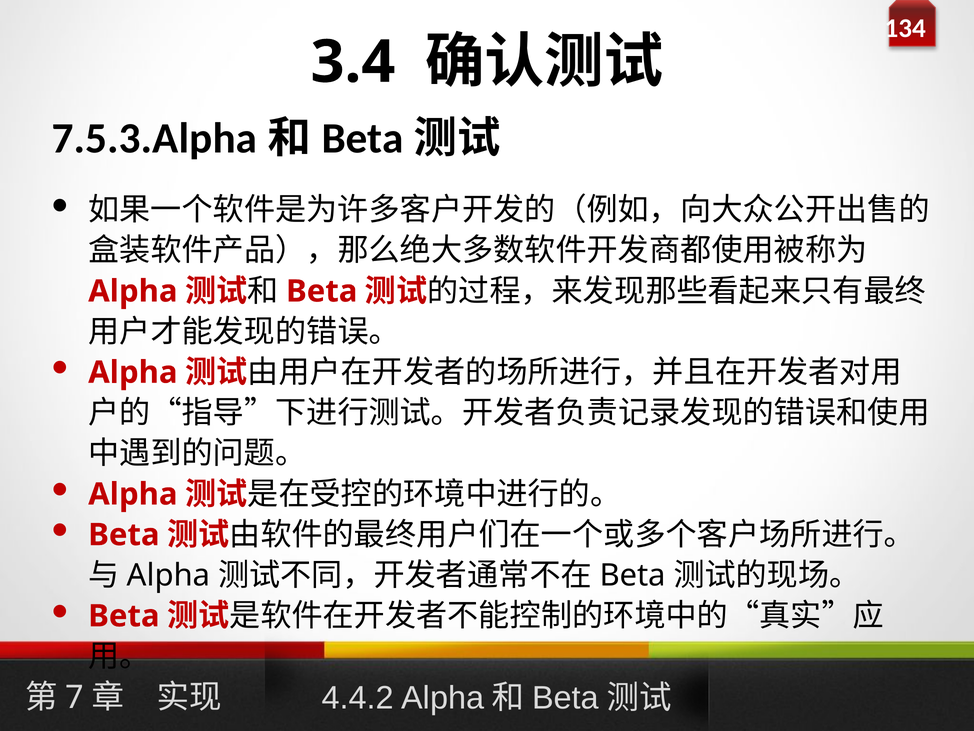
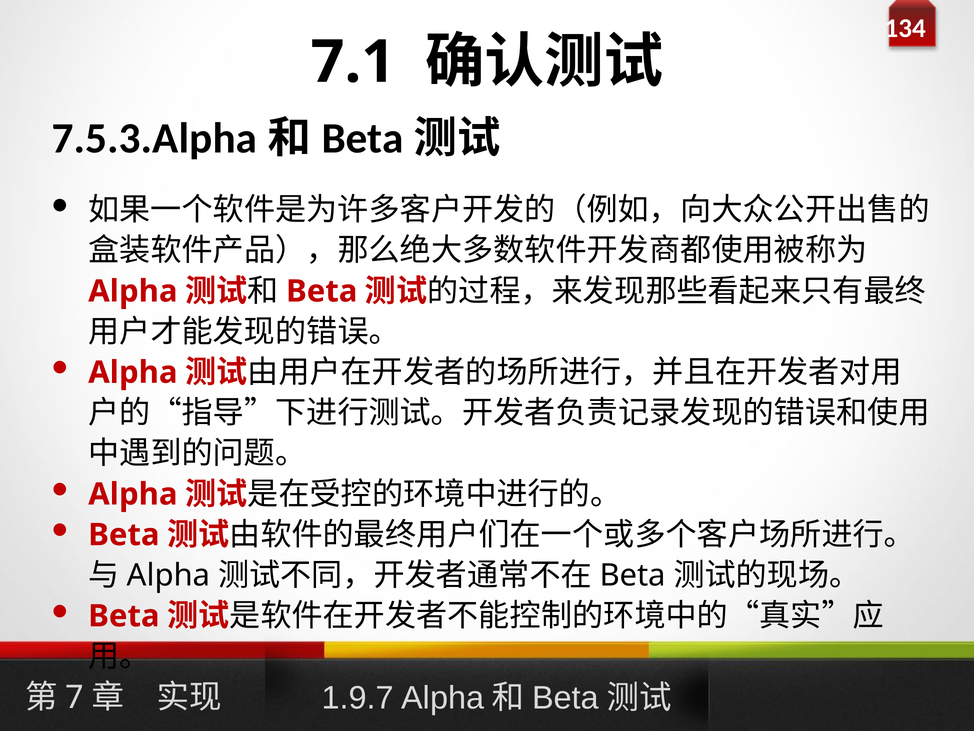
3.4: 3.4 -> 7.1 (353, 62)
4.4.2: 4.4.2 -> 1.9.7 (358, 698)
